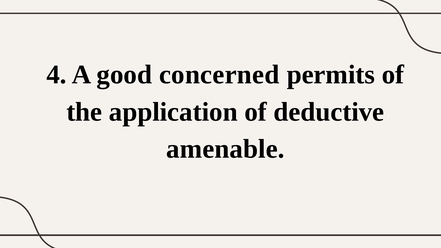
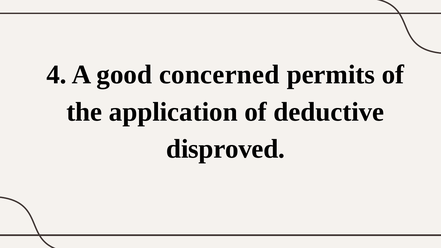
amenable: amenable -> disproved (226, 149)
